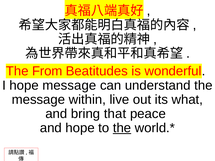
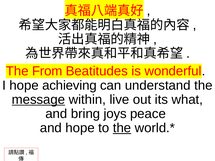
hope message: message -> achieving (69, 85)
message underline: none -> present (38, 100)
that: that -> joys (115, 114)
